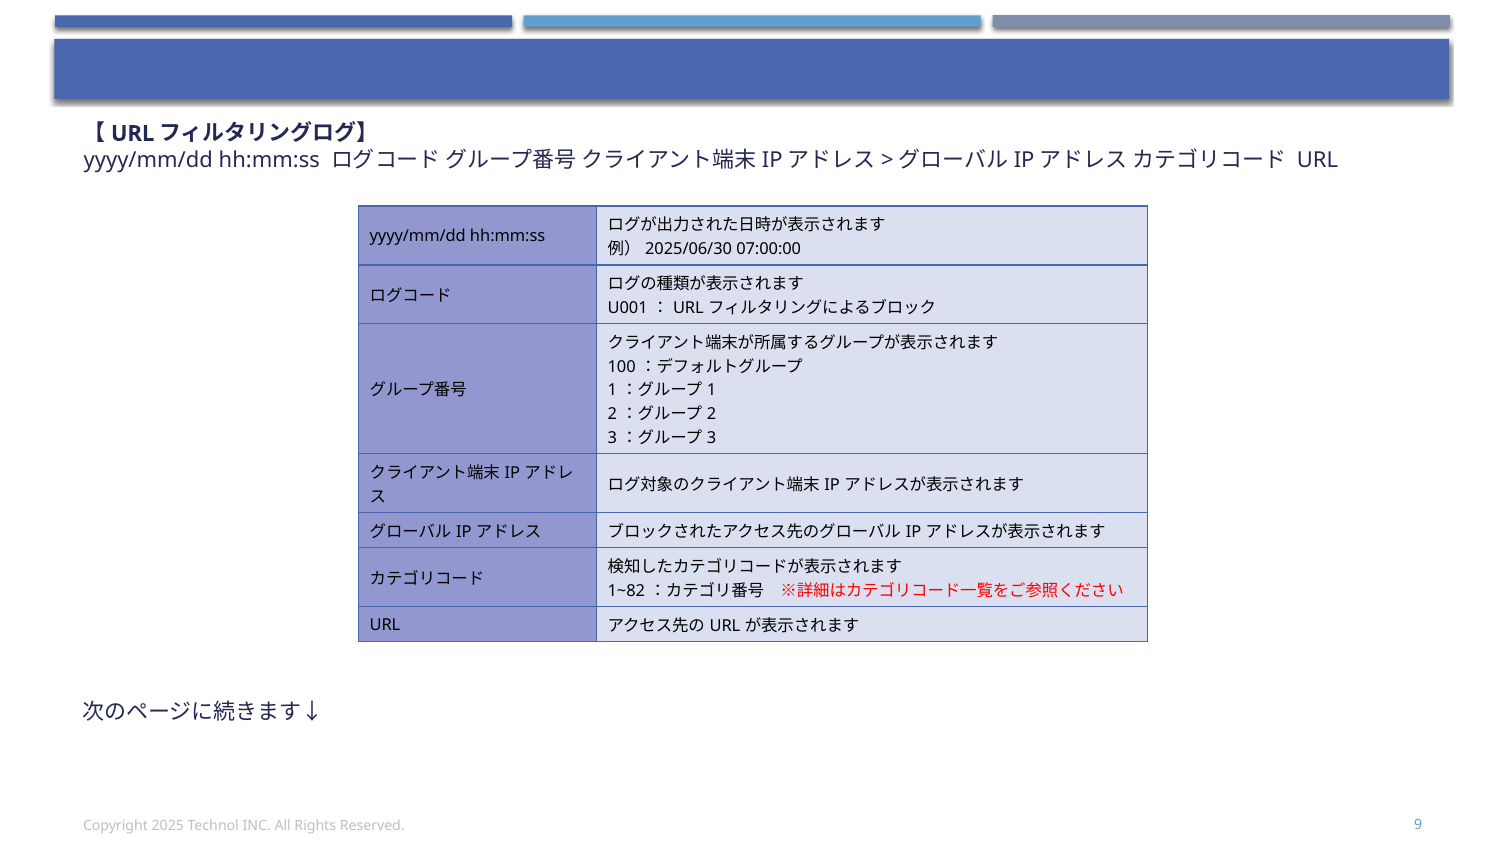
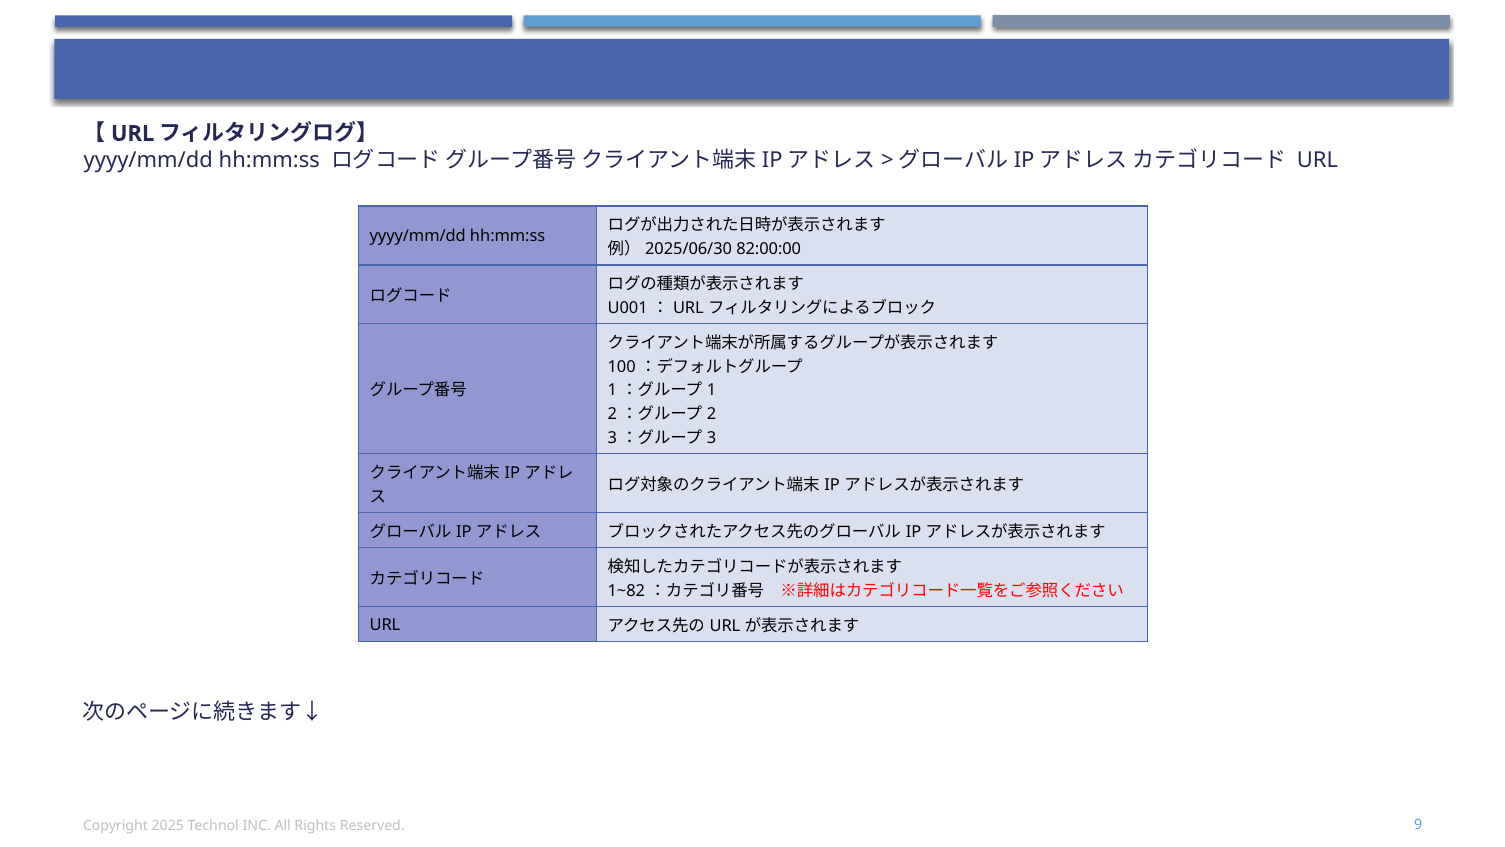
07:00:00: 07:00:00 -> 82:00:00 (769, 249)
